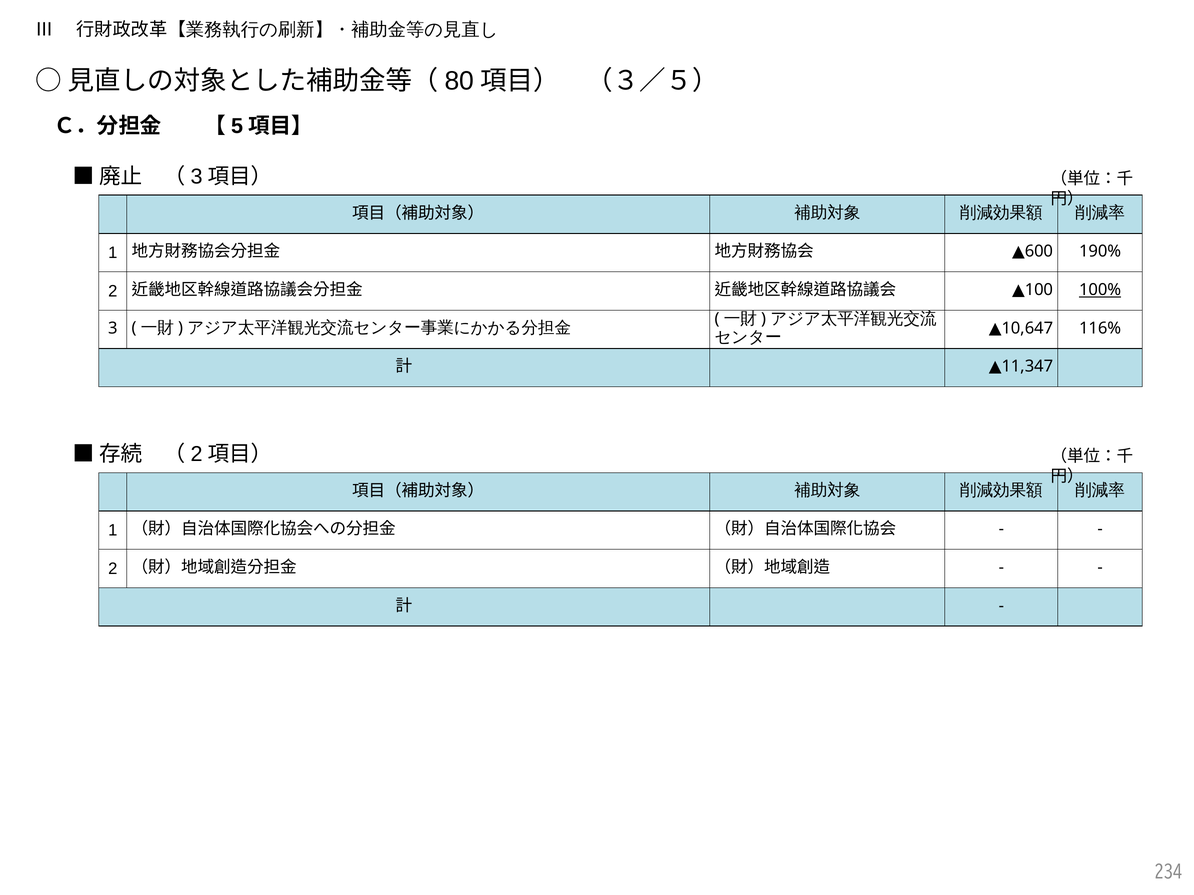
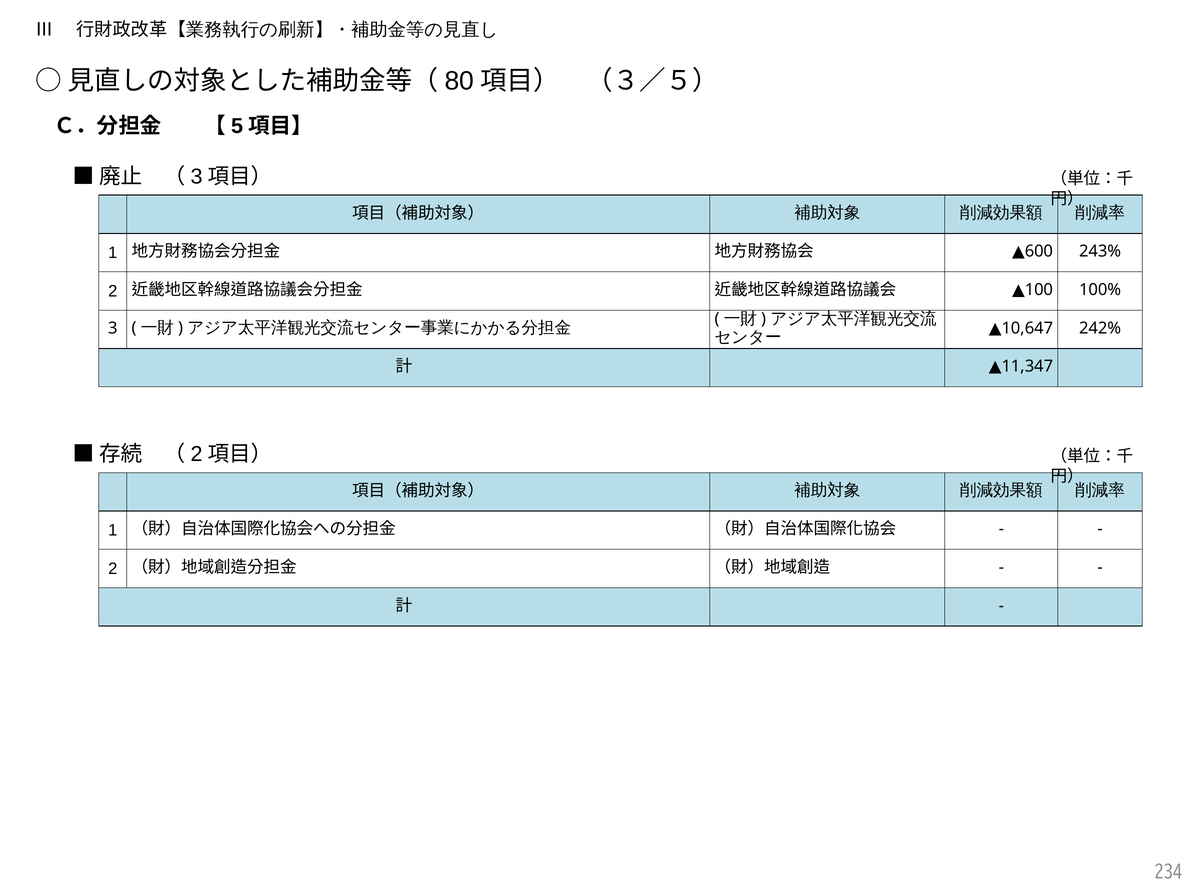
190%: 190% -> 243% (1100, 252)
100% underline: present -> none (1100, 290)
116%: 116% -> 242% (1100, 328)
